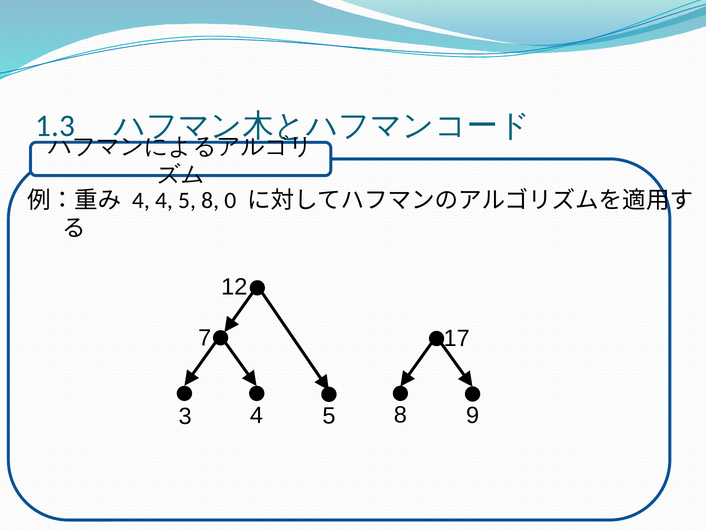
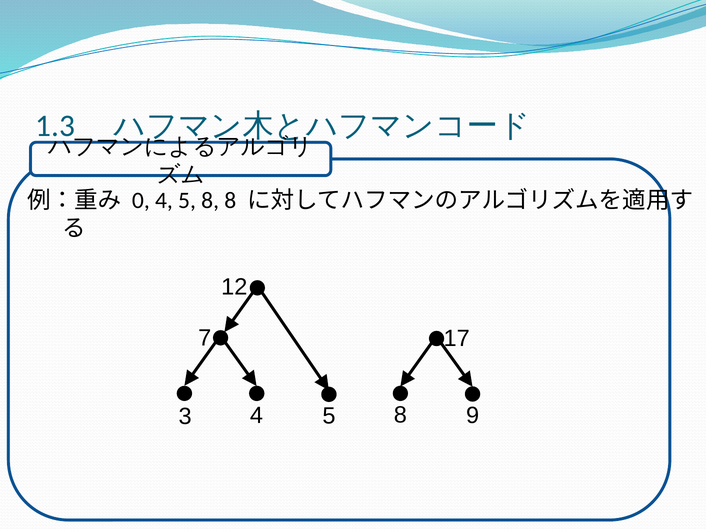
4: 4 -> 0 (141, 201)
8 0: 0 -> 8 (230, 201)
